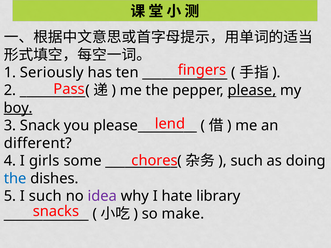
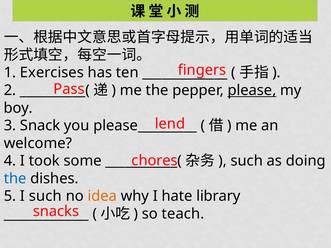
Seriously: Seriously -> Exercises (52, 73)
boy underline: present -> none (18, 108)
different: different -> welcome (38, 143)
girls: girls -> took (44, 161)
idea colour: purple -> orange (102, 196)
make: make -> teach (183, 214)
